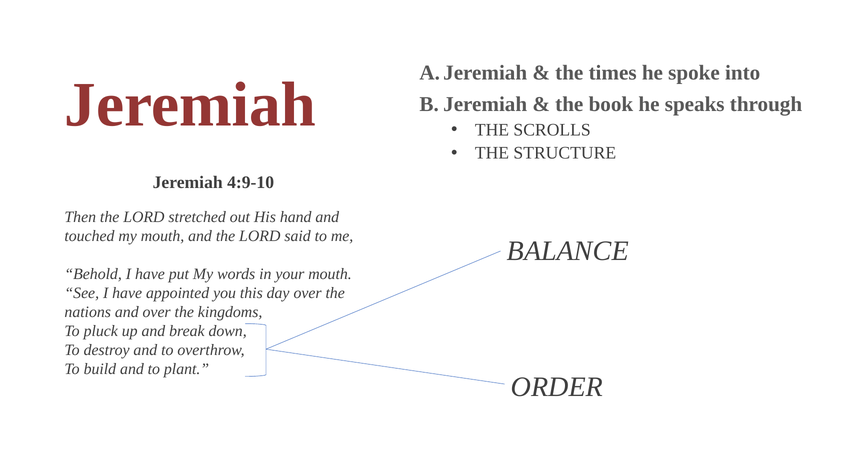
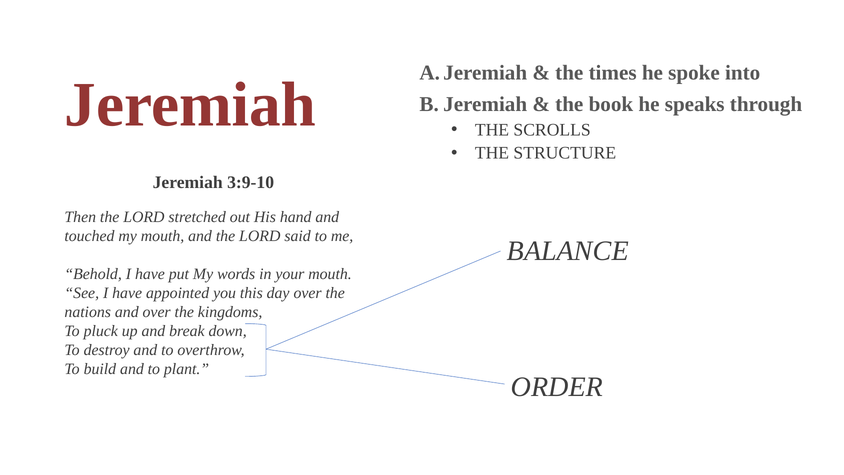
4:9-10: 4:9-10 -> 3:9-10 (251, 182)
